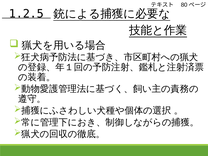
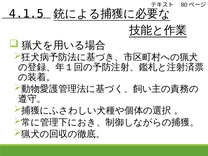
1.2.5: 1.2.5 -> 4.1.5 (26, 14)
